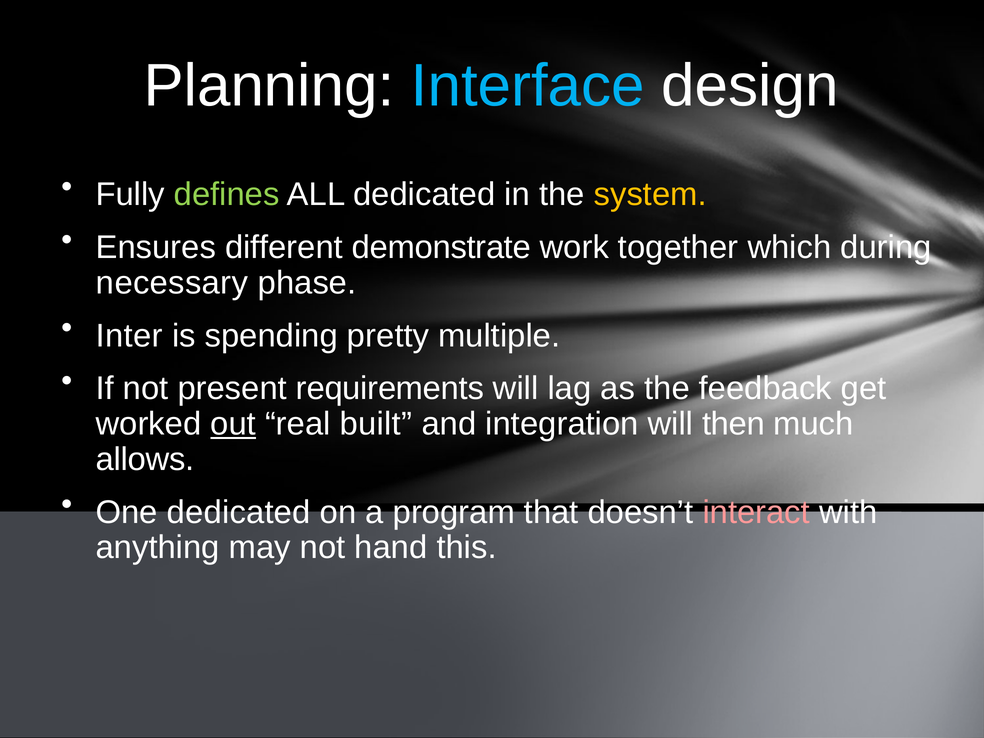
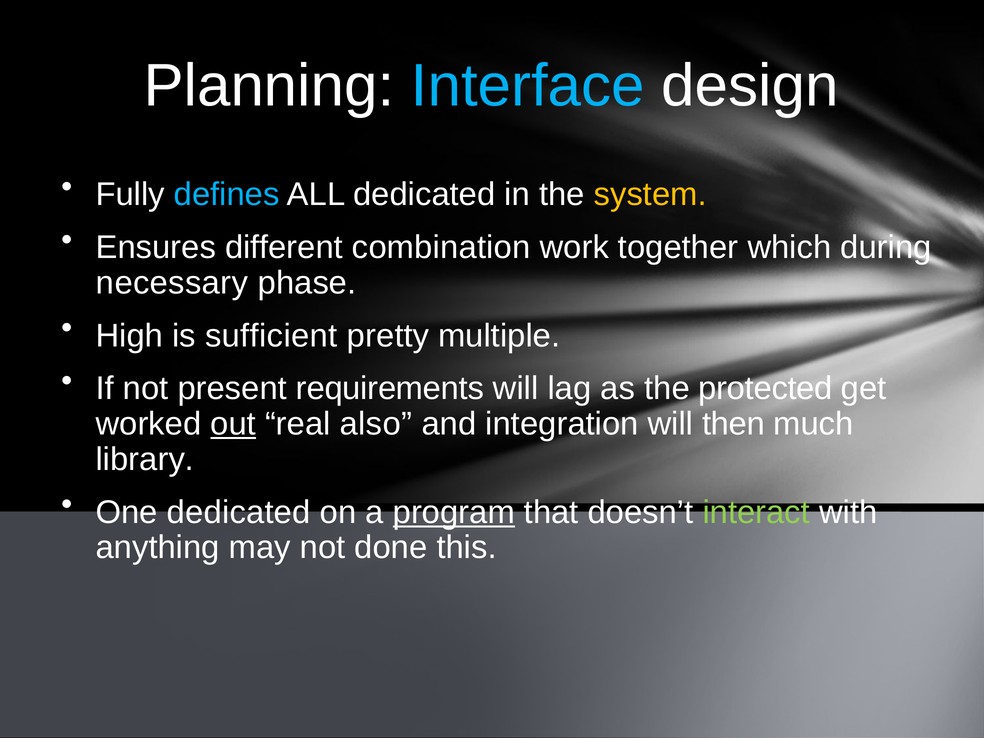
defines colour: light green -> light blue (227, 195)
demonstrate: demonstrate -> combination (441, 247)
Inter: Inter -> High (129, 336)
spending: spending -> sufficient (271, 336)
feedback: feedback -> protected (765, 389)
built: built -> also (376, 424)
allows: allows -> library (145, 459)
program underline: none -> present (454, 512)
interact colour: pink -> light green (756, 512)
hand: hand -> done (391, 548)
